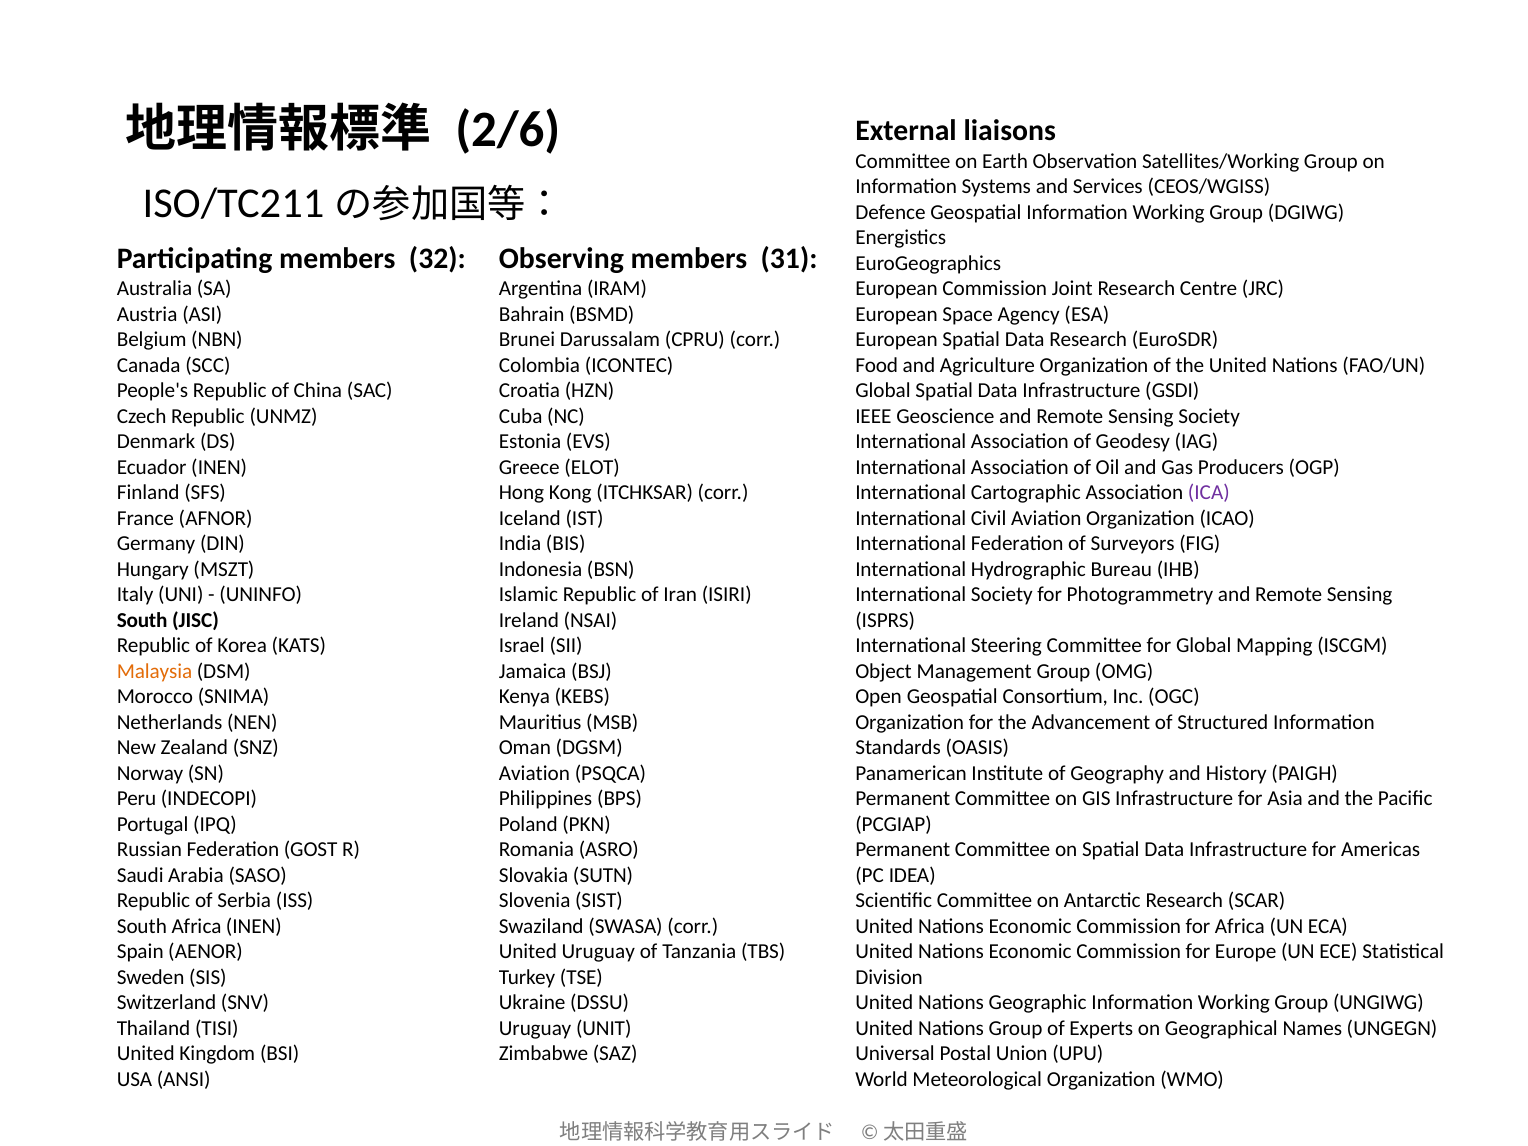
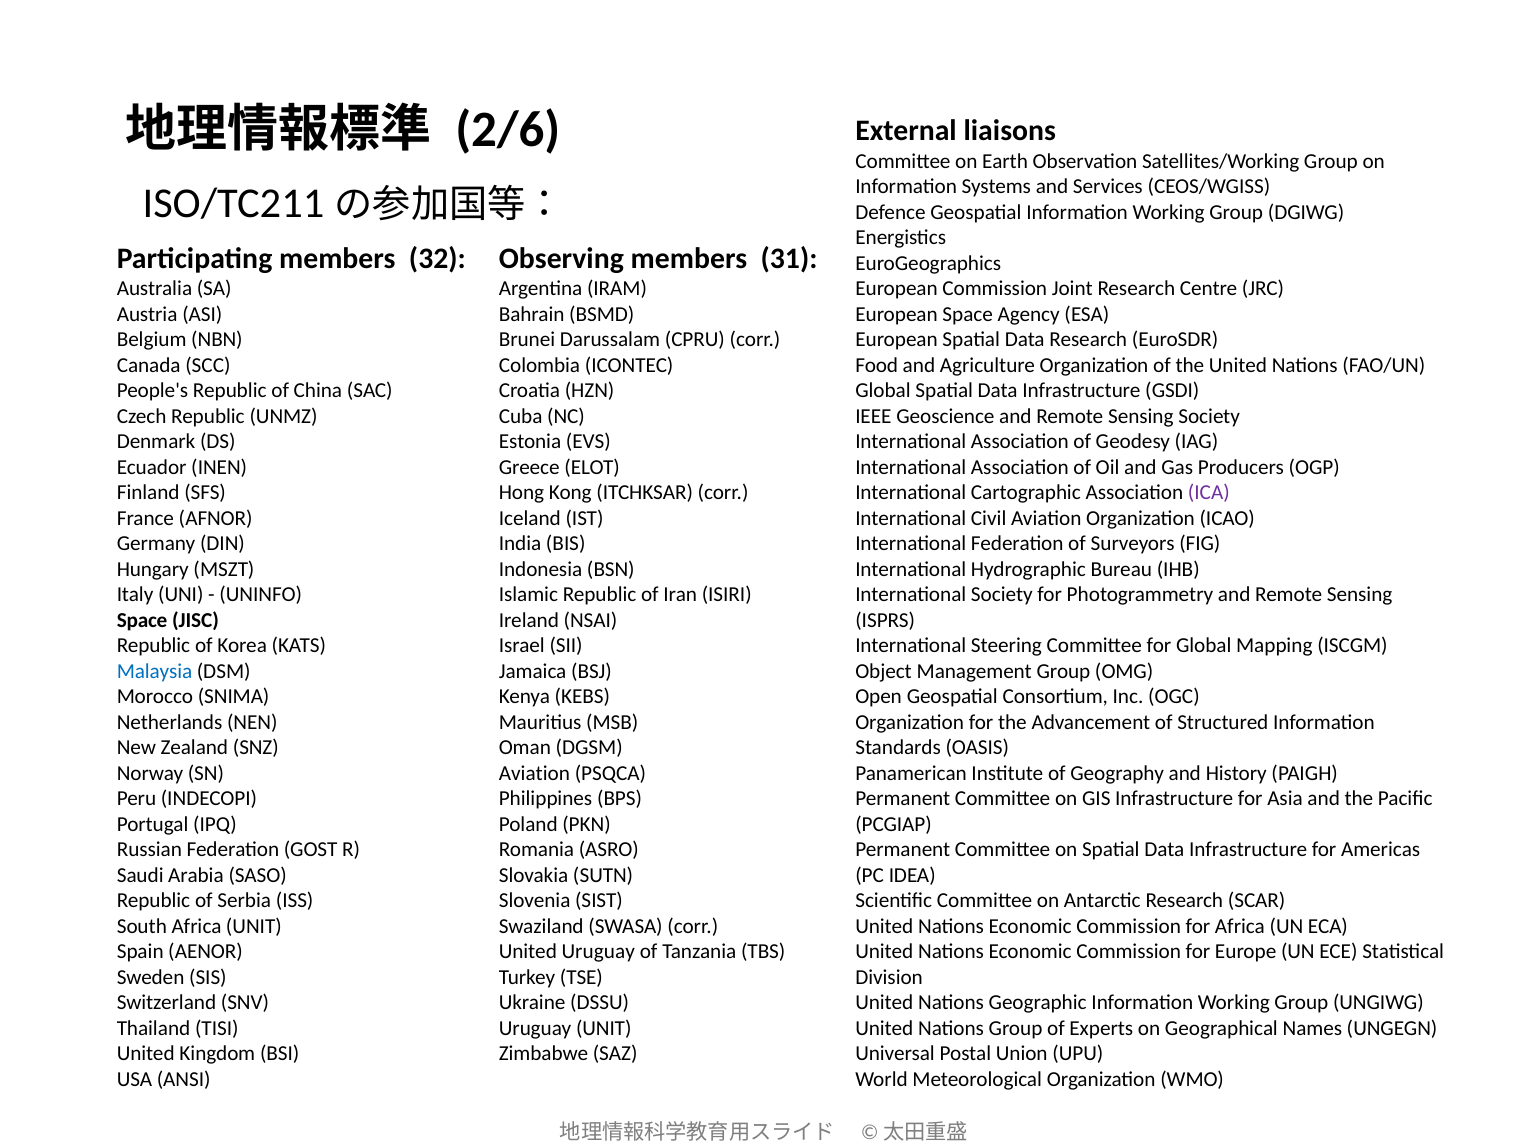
South: South -> Space (142, 620)
Malaysia colour: orange -> blue (155, 671)
Africa INEN: INEN -> UNIT (254, 926)
